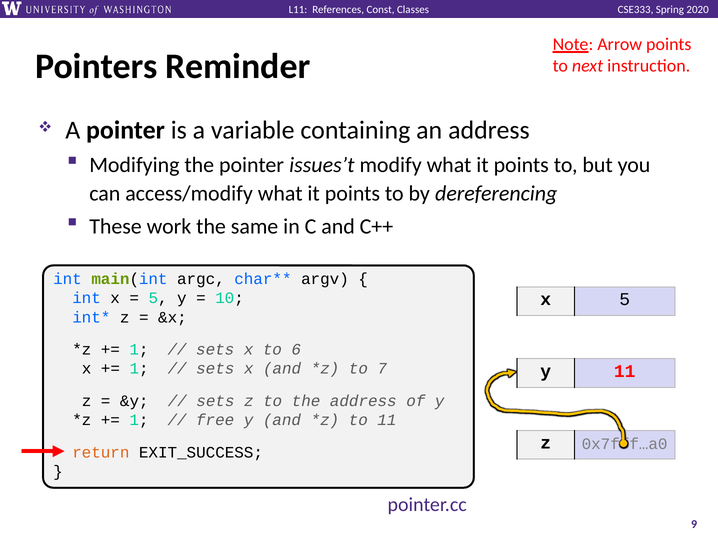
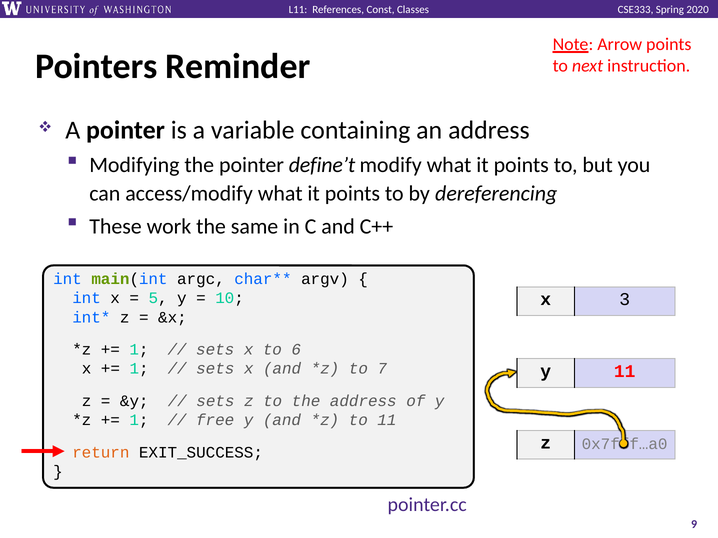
issues’t: issues’t -> define’t (322, 165)
x 5: 5 -> 3 (625, 300)
